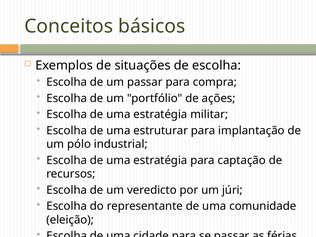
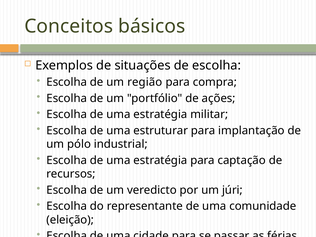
um passar: passar -> região (145, 82)
